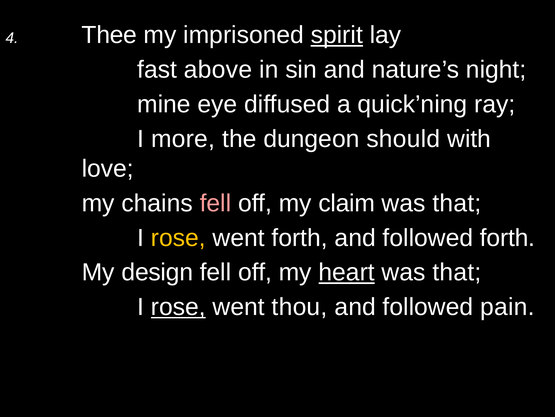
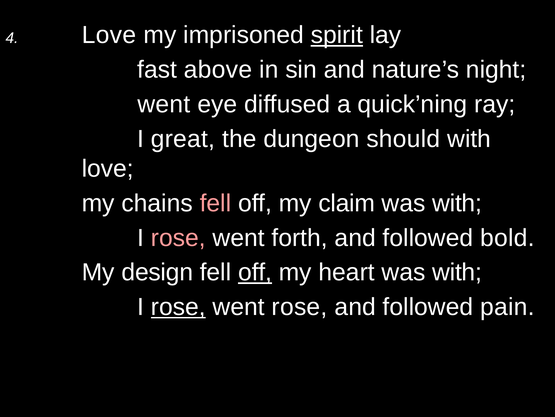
4 Thee: Thee -> Love (109, 35)
mine: mine -> went (164, 104)
more: more -> great (183, 139)
that: that -> with (457, 203)
rose colour: yellow -> pink (178, 237)
followed forth: forth -> bold (507, 237)
off underline: none -> present (255, 272)
heart underline: present -> none (347, 272)
that: that -> with (457, 272)
went thou: thou -> rose (300, 307)
